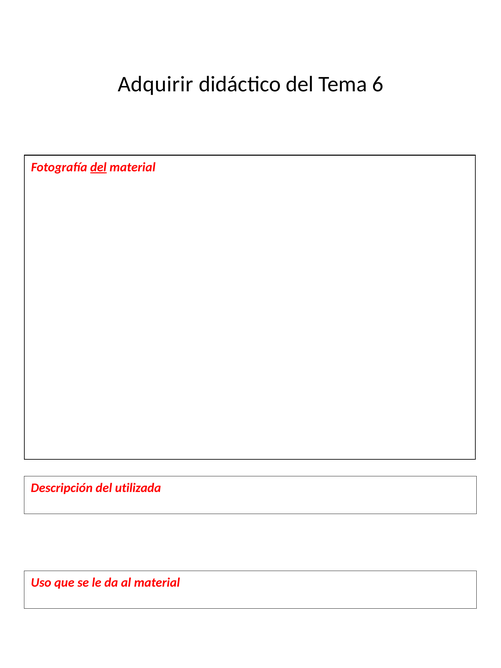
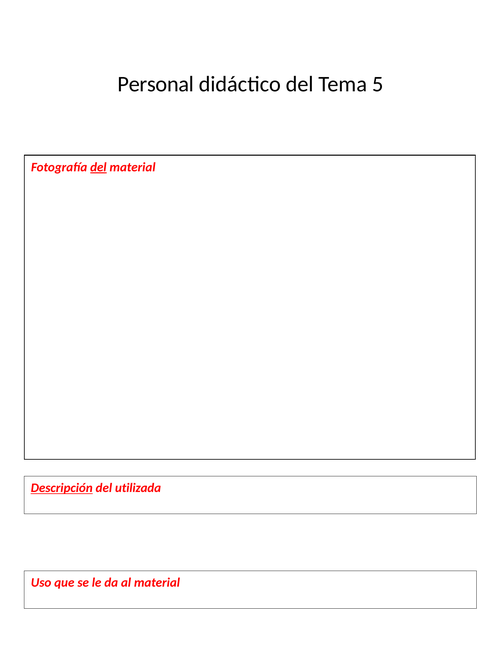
Adquirir: Adquirir -> Personal (156, 84)
6: 6 -> 5 (378, 84)
Descripción underline: none -> present (62, 488)
